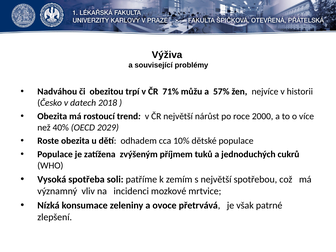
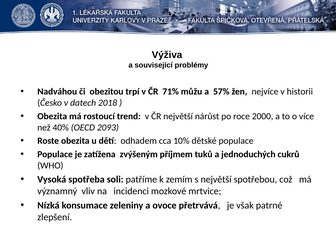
2029: 2029 -> 2093 (108, 127)
